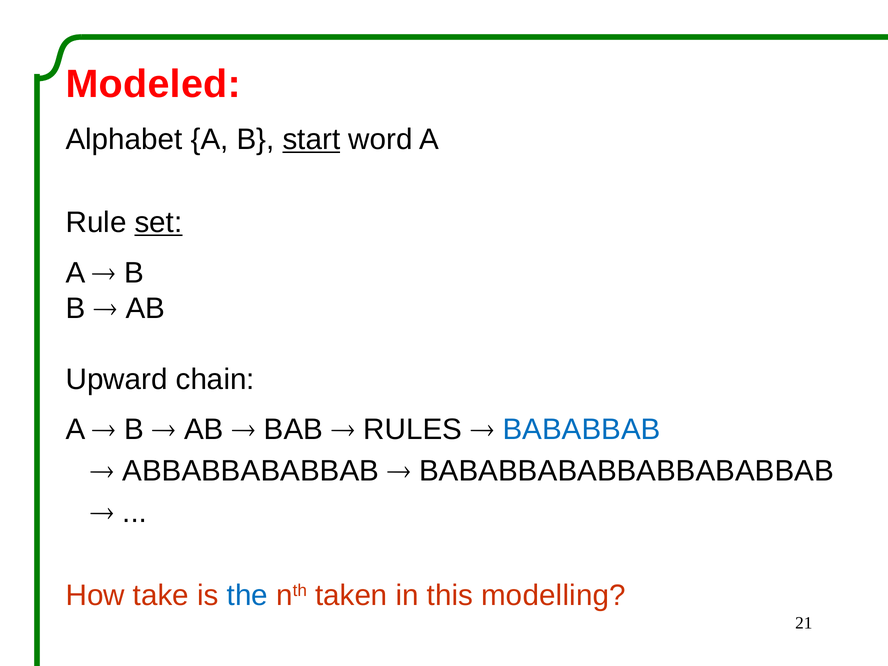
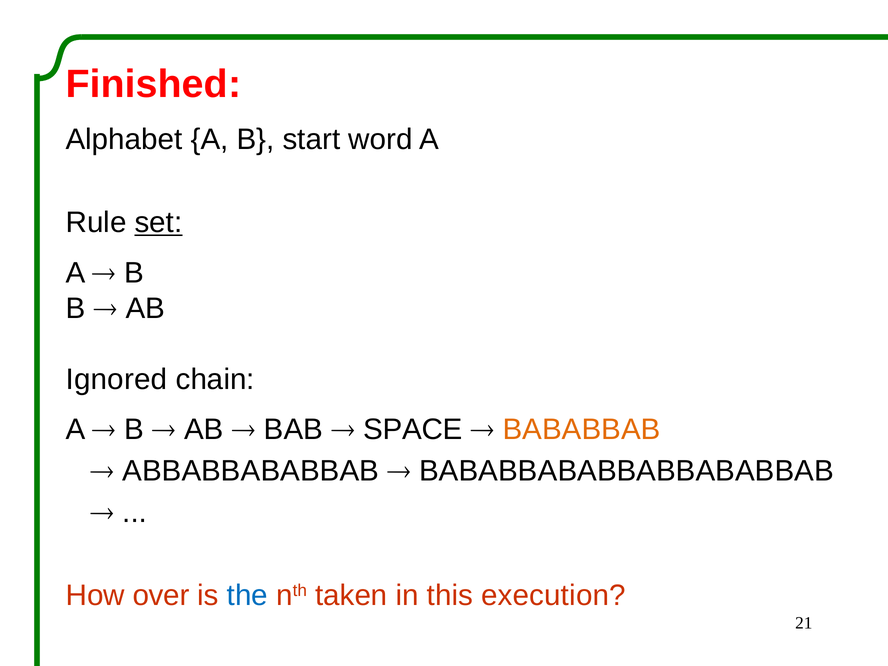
Modeled: Modeled -> Finished (153, 84)
start underline: present -> none (311, 140)
Upward: Upward -> Ignored (117, 379)
RULES: RULES -> SPACE (413, 430)
BABABBAB colour: blue -> orange (582, 430)
take: take -> over (161, 595)
modelling: modelling -> execution (553, 595)
